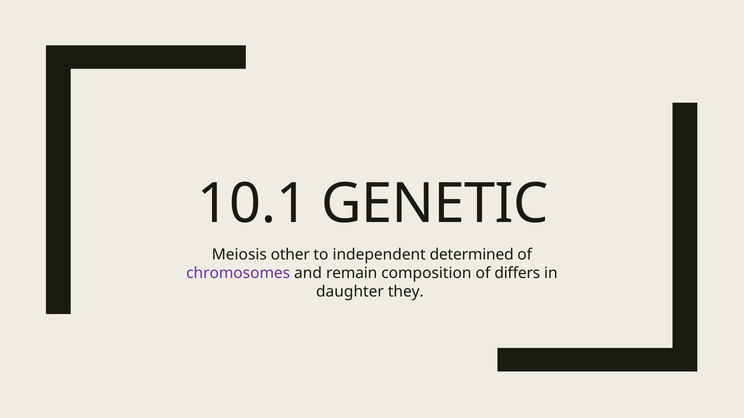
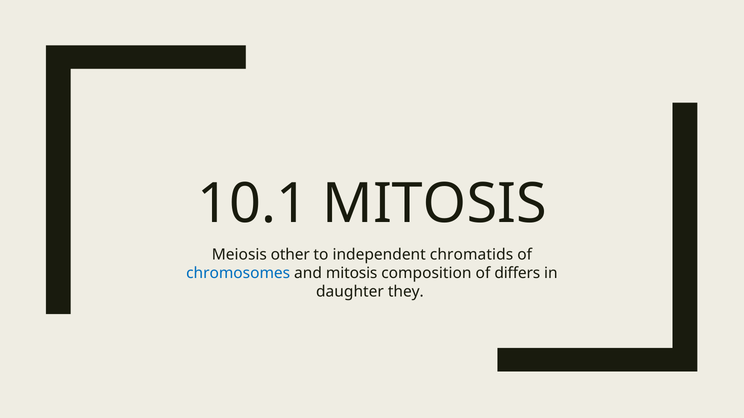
10.1 GENETIC: GENETIC -> MITOSIS (435, 204)
determined: determined -> chromatids (472, 255)
chromosomes colour: purple -> blue (238, 273)
and remain: remain -> mitosis (352, 273)
